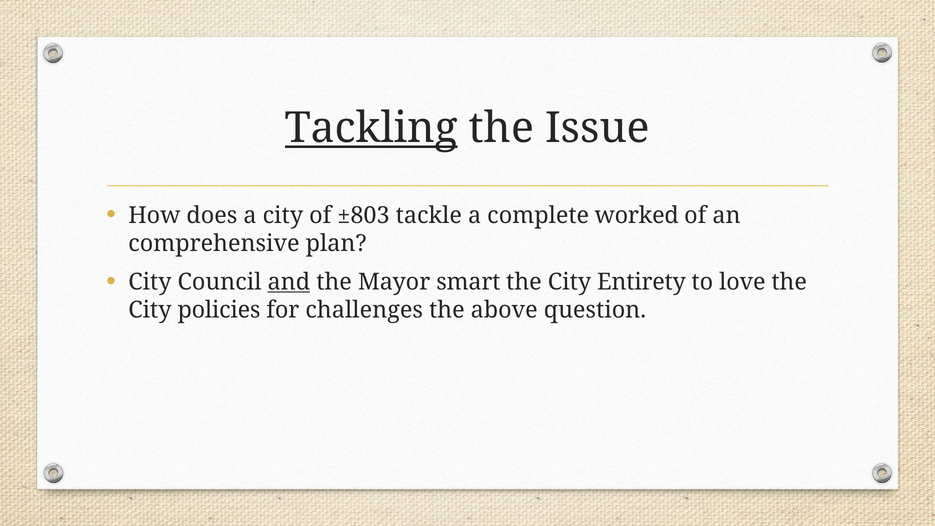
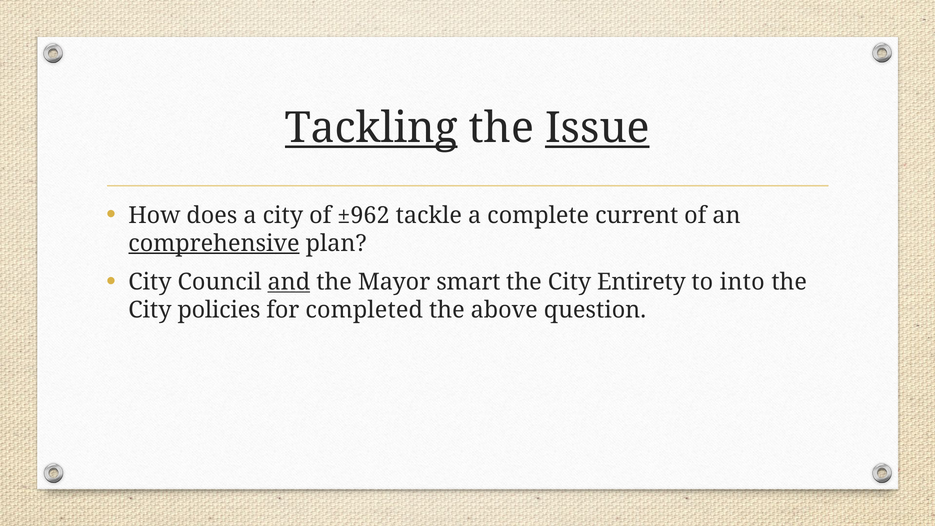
Issue underline: none -> present (597, 128)
±803: ±803 -> ±962 (363, 215)
worked: worked -> current (637, 215)
comprehensive underline: none -> present (214, 243)
love: love -> into (742, 282)
challenges: challenges -> completed (364, 310)
